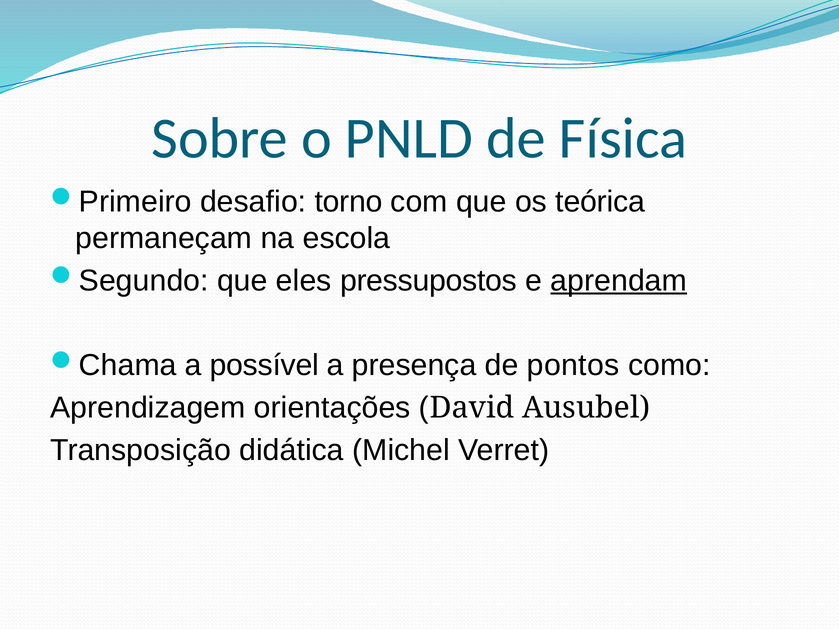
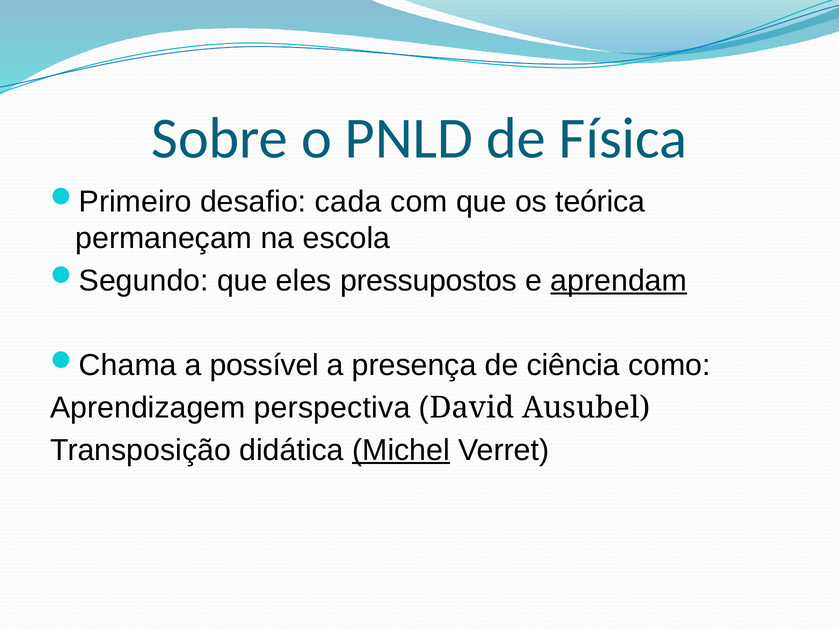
torno: torno -> cada (348, 202)
pontos: pontos -> ciência (573, 365)
orientações: orientações -> perspectiva (332, 408)
Michel underline: none -> present (401, 450)
